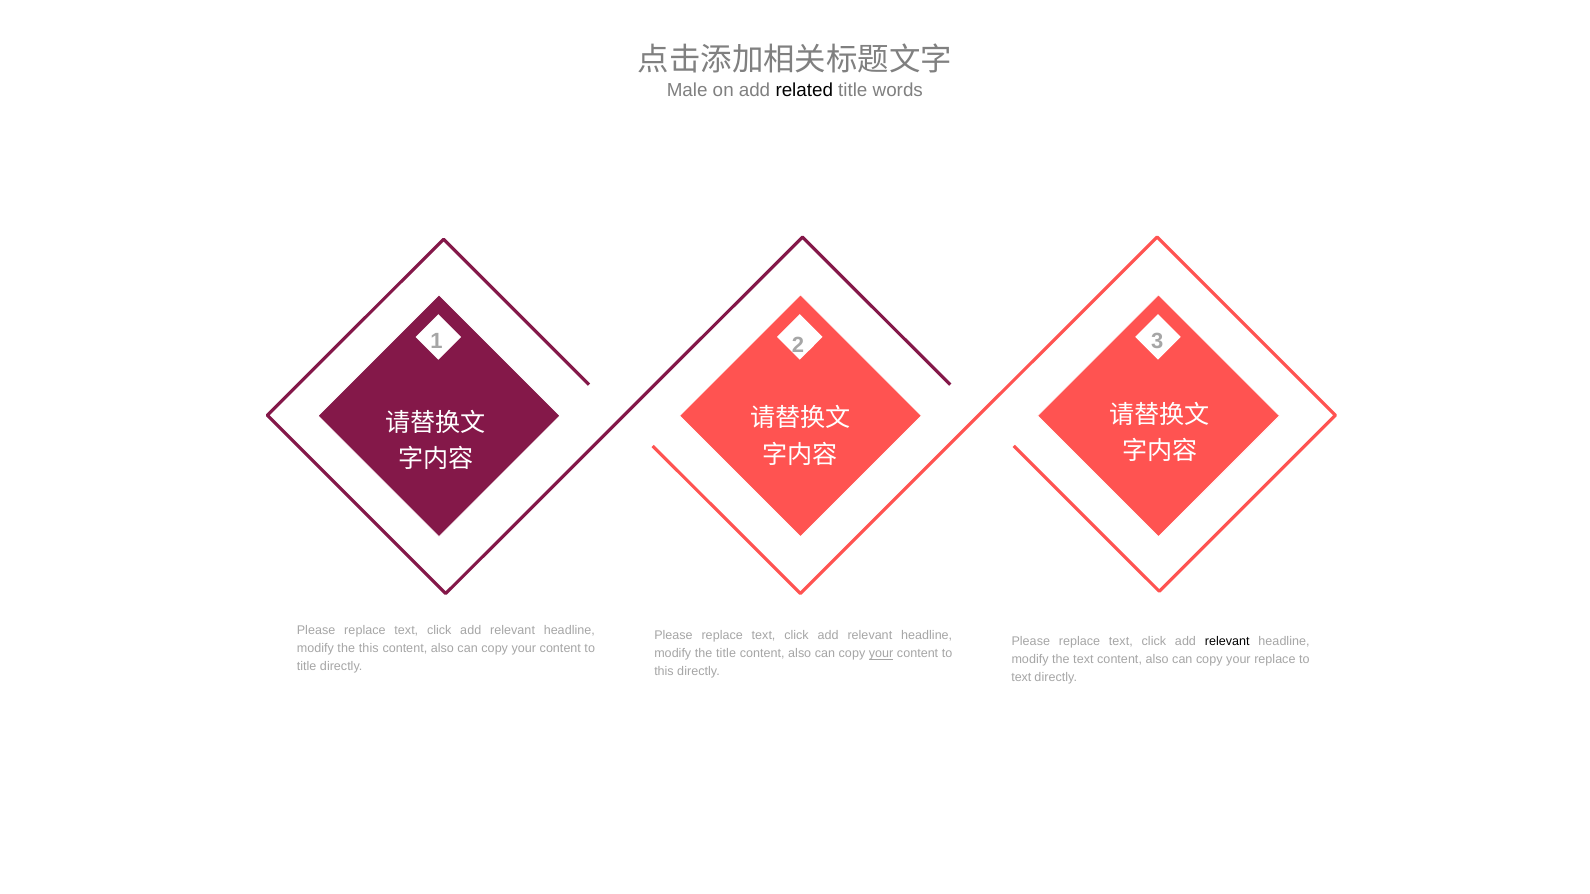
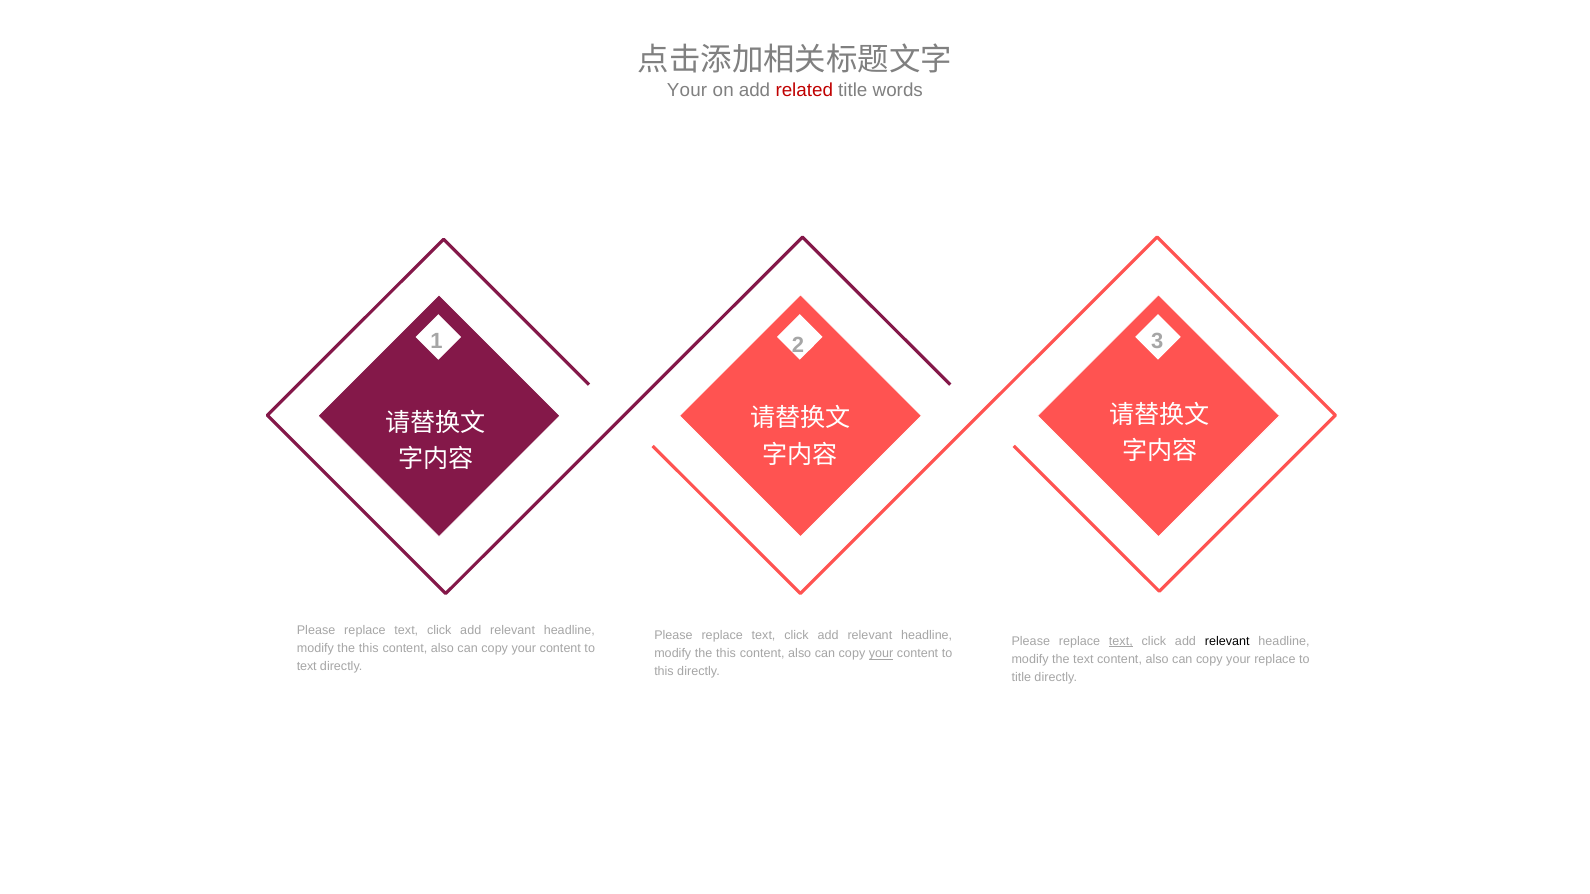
Male: Male -> Your (687, 91)
related colour: black -> red (804, 91)
text underline: none -> present (1121, 641)
title: title -> this (726, 654)
title: title -> text (307, 666)
text: text -> title (1021, 678)
